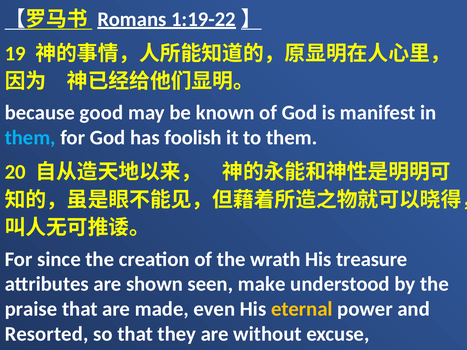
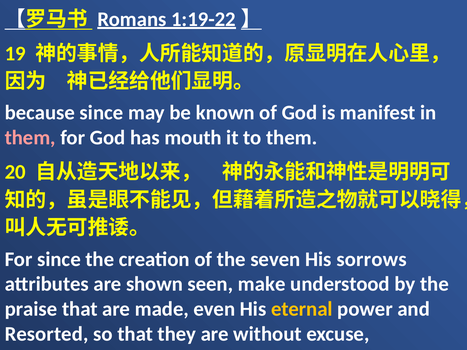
because good: good -> since (102, 113)
them colour: light blue -> pink (30, 138)
foolish: foolish -> mouth (193, 138)
wrath: wrath -> seven (275, 259)
treasure: treasure -> sorrows (372, 259)
